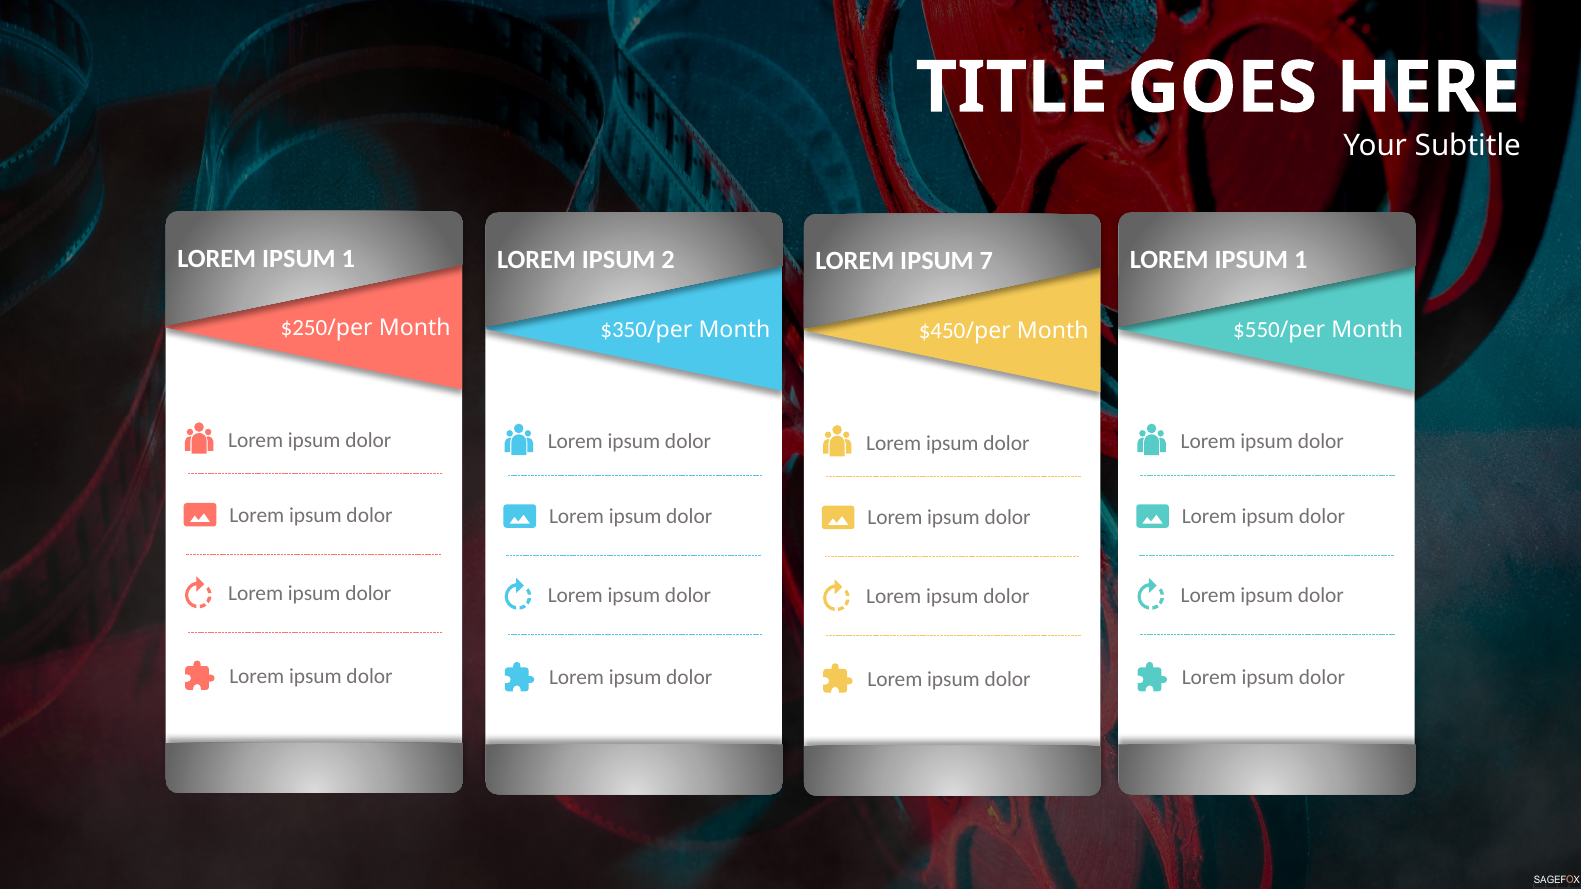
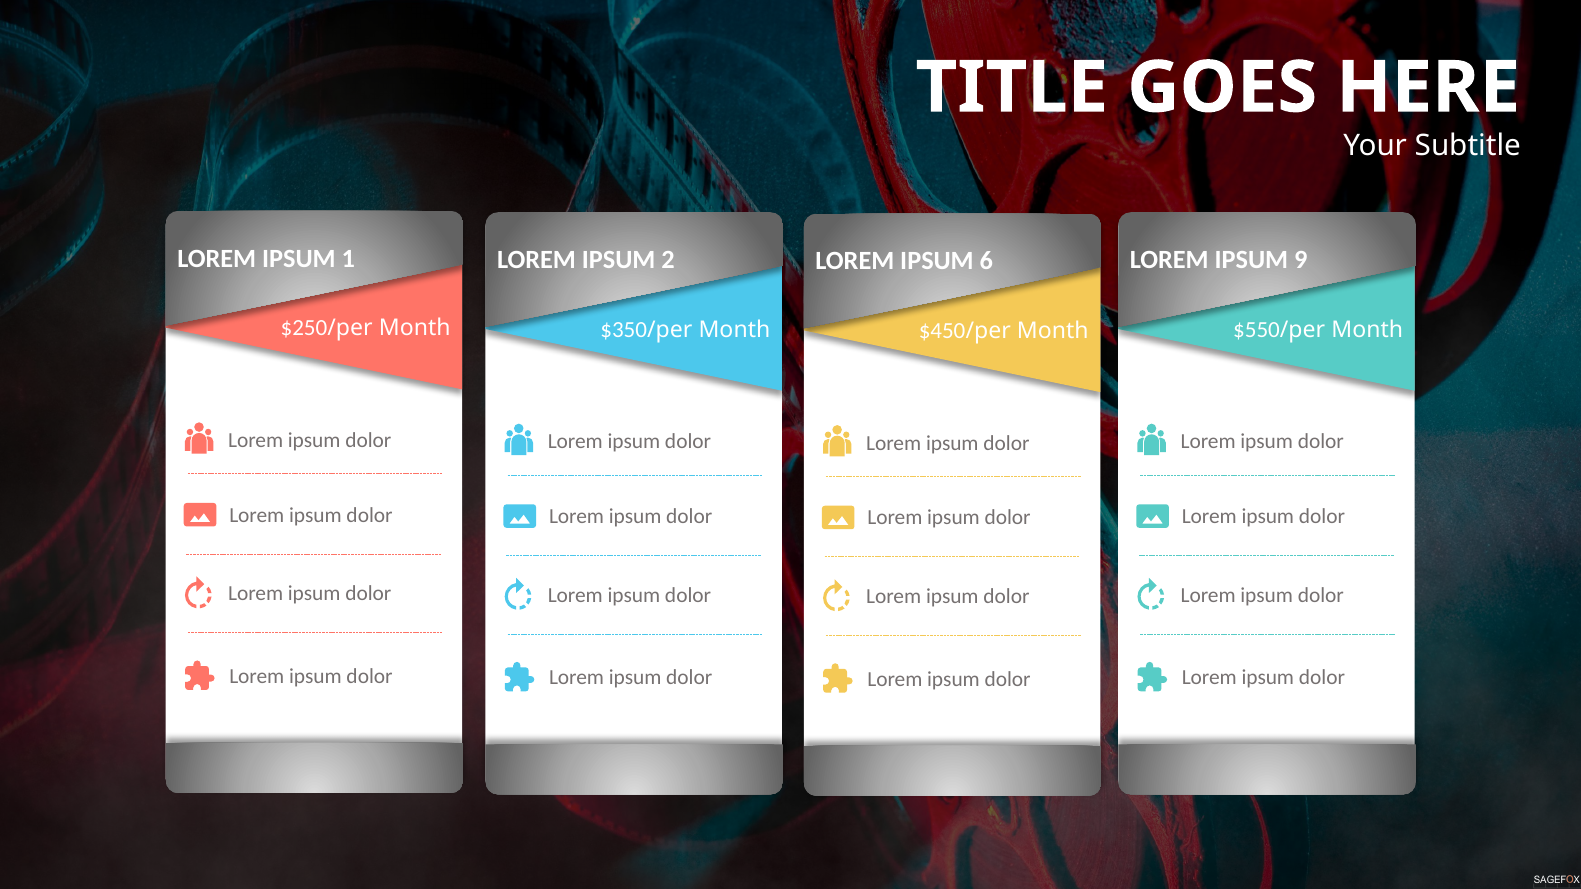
1: 1 -> 9 (1301, 260)
7: 7 -> 6 (986, 261)
